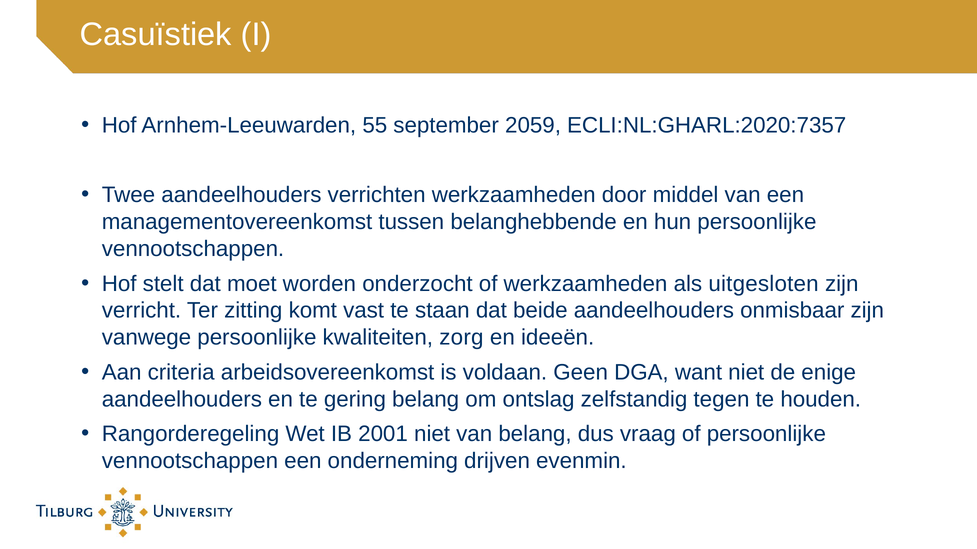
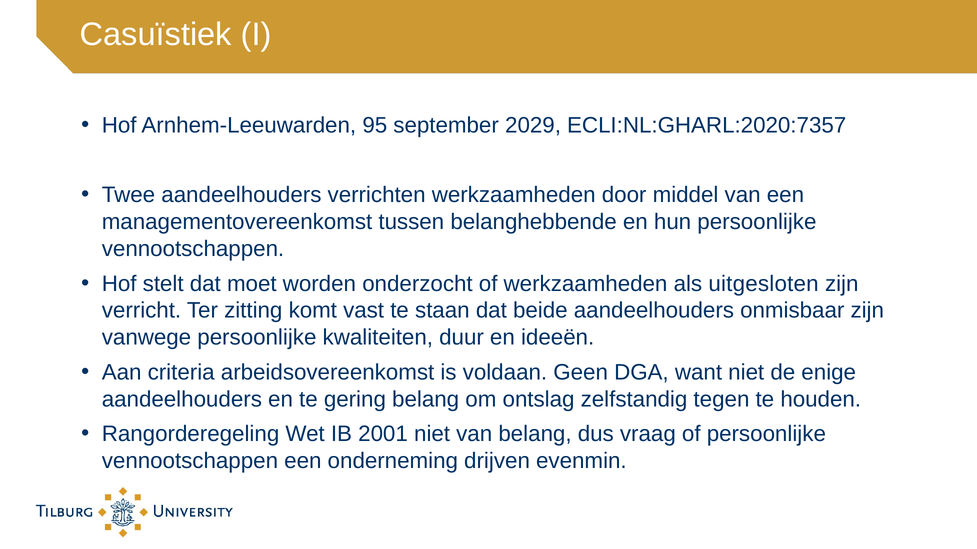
55: 55 -> 95 (375, 125)
2059: 2059 -> 2029 (533, 125)
zorg: zorg -> duur (462, 338)
